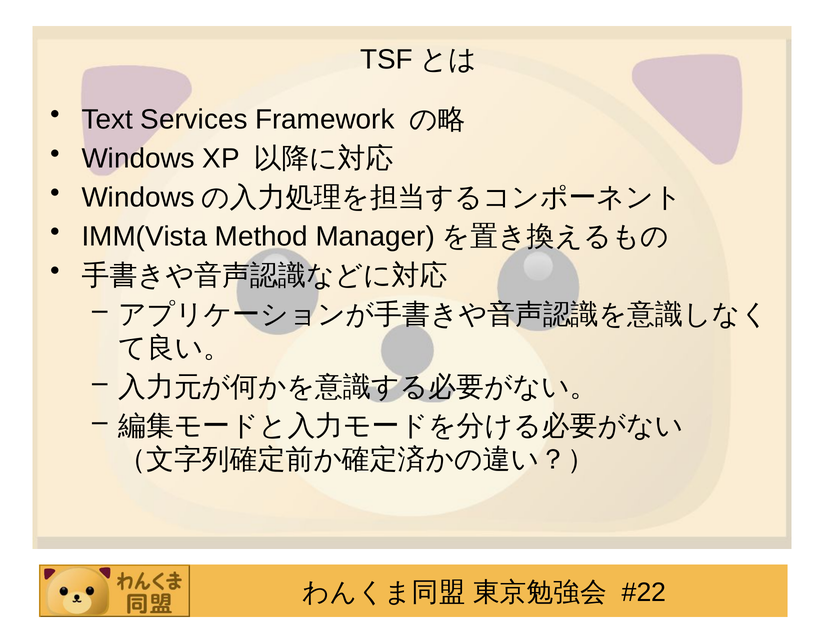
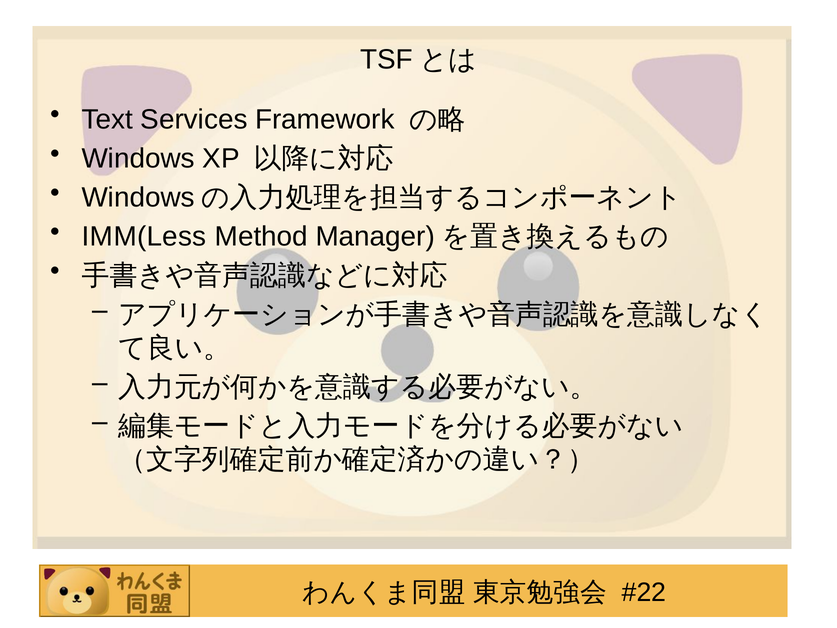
IMM(Vista: IMM(Vista -> IMM(Less (144, 236)
